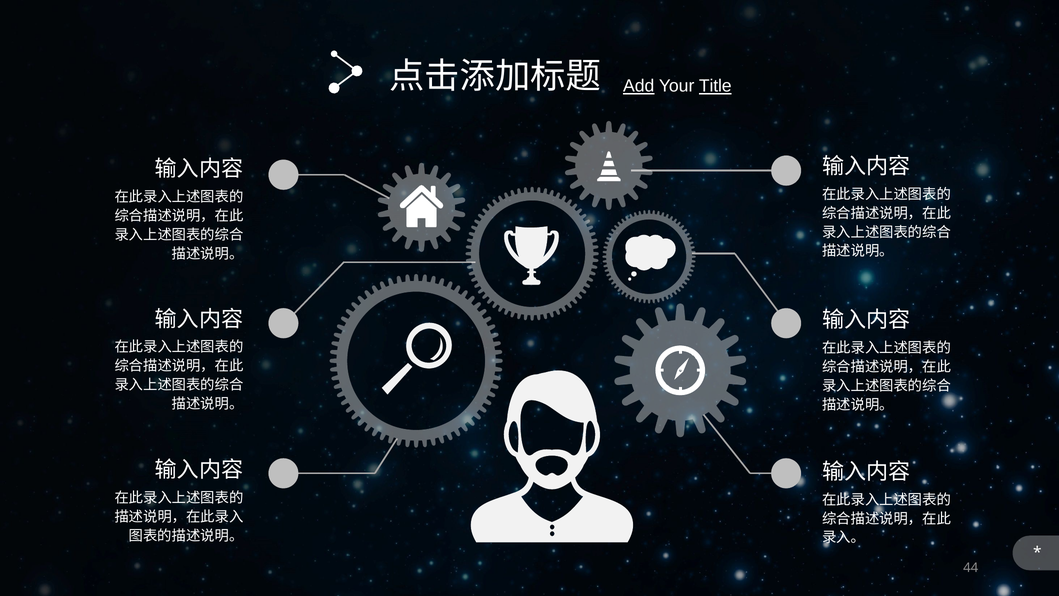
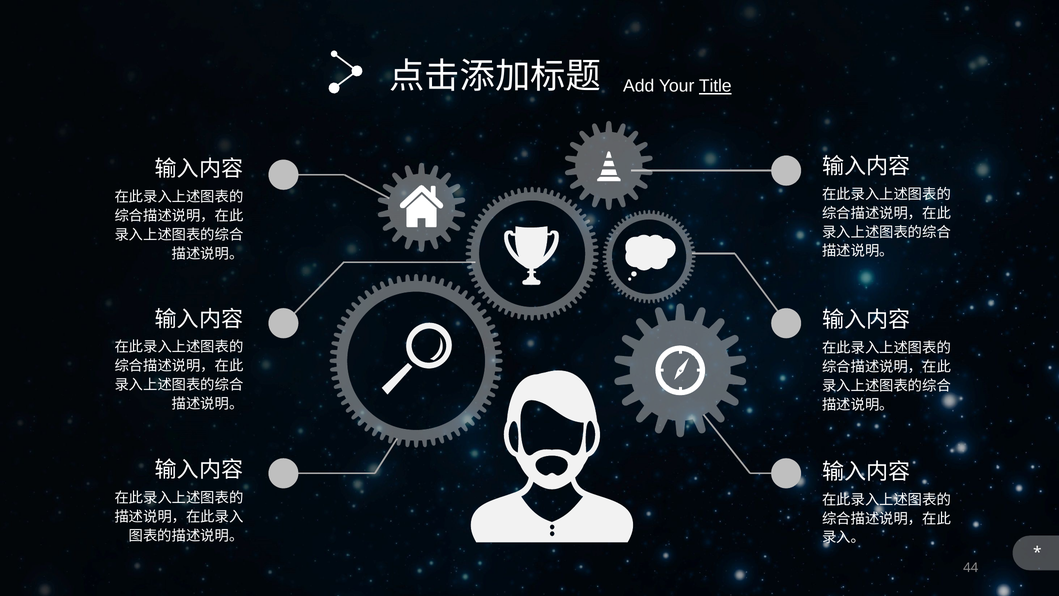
Add underline: present -> none (639, 86)
